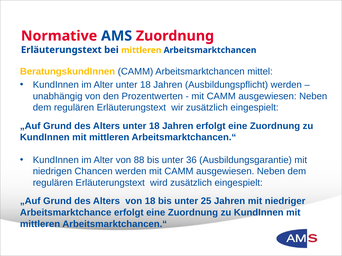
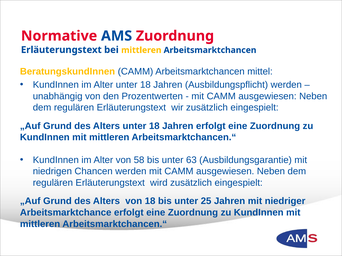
88: 88 -> 58 (139, 160)
unter 36: 36 -> 63 (191, 160)
